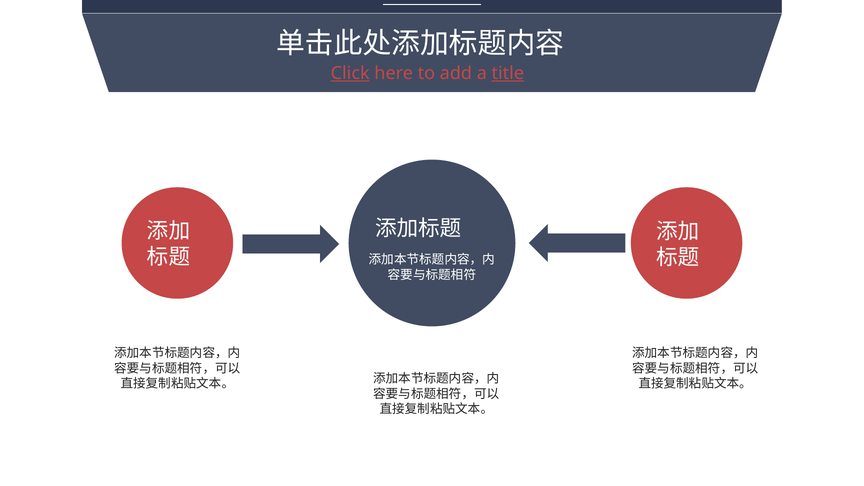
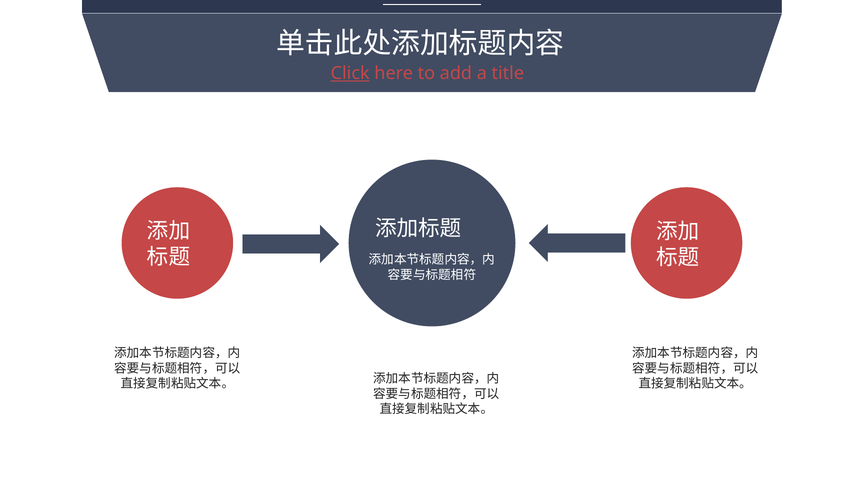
title underline: present -> none (508, 73)
